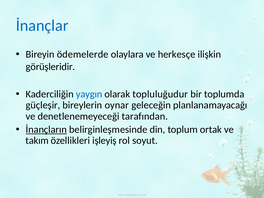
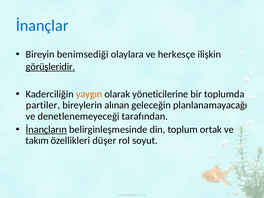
ödemelerde: ödemelerde -> benimsediği (83, 54)
görüşleridir underline: none -> present (50, 67)
yaygın colour: blue -> orange (89, 94)
topluluğudur: topluluğudur -> yöneticilerine (160, 94)
güçleşir: güçleşir -> partiler (43, 105)
oynar: oynar -> alınan (117, 105)
işleyiş: işleyiş -> düşer (104, 141)
